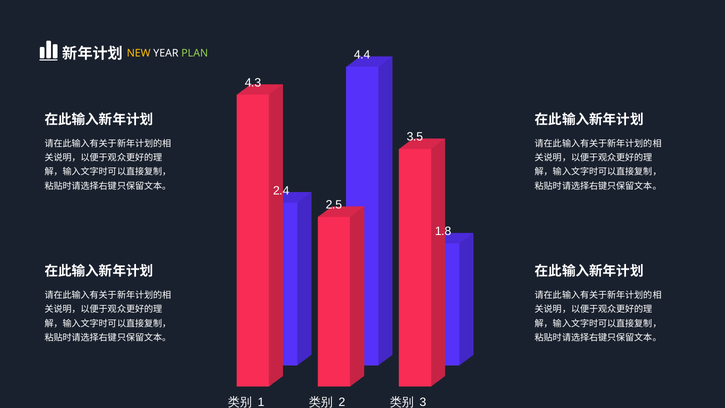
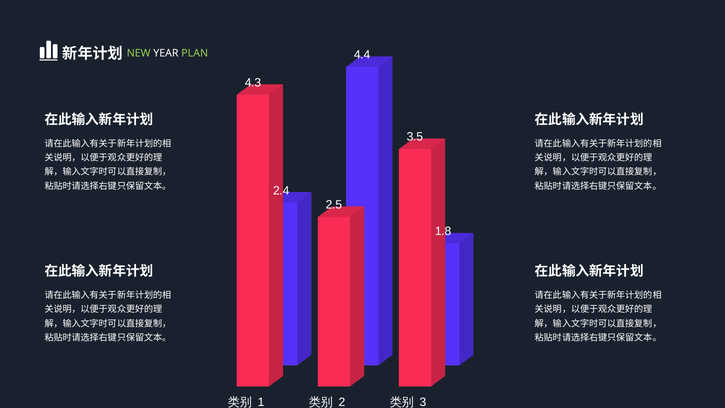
NEW colour: yellow -> light green (139, 53)
